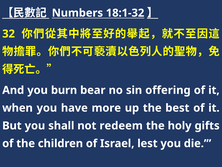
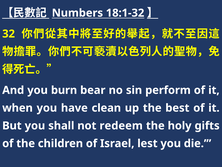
offering: offering -> perform (168, 90)
more: more -> clean (106, 108)
